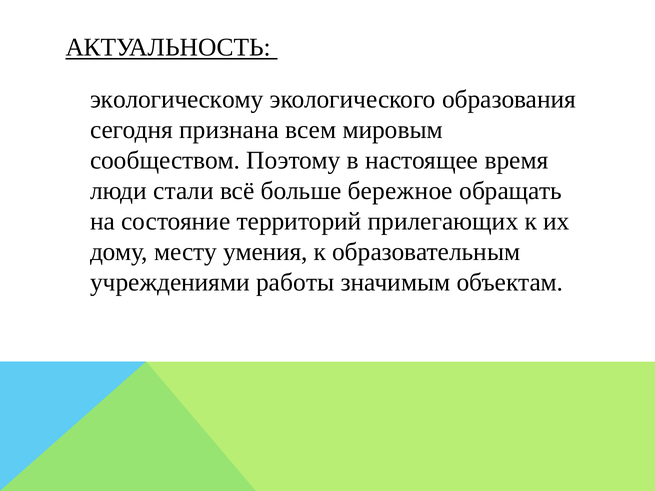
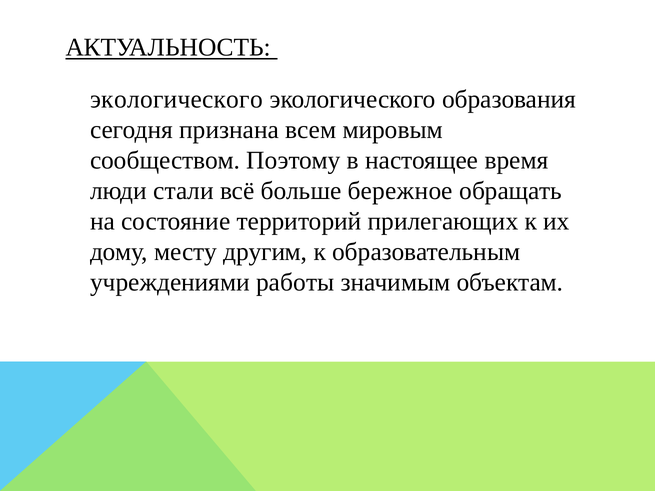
экологическому: экологическому -> экологического (177, 99)
умения: умения -> другим (265, 252)
